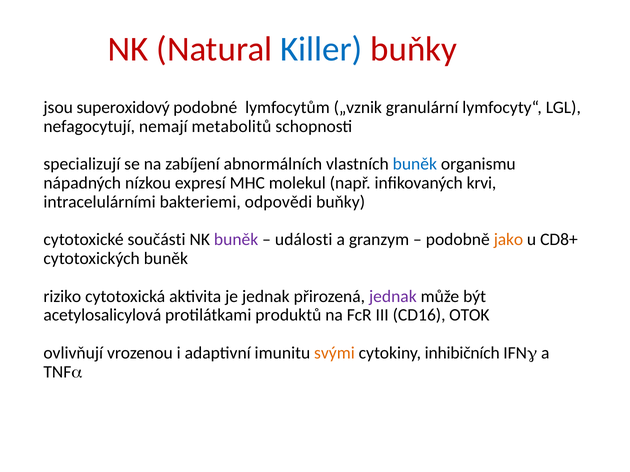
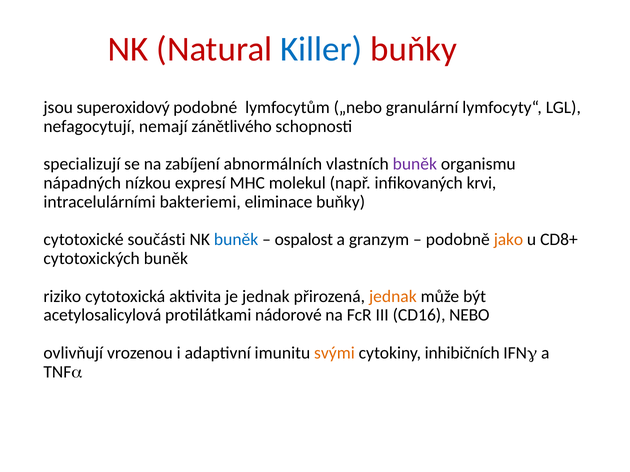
„vznik: „vznik -> „nebo (358, 108)
metabolitů: metabolitů -> zánětlivého (232, 127)
buněk colour: blue -> purple (415, 164)
odpovědi: odpovědi -> eliminace (279, 202)
buněk colour: purple -> blue (236, 240)
události: události -> ospalost (304, 240)
jednak colour: purple -> orange (393, 297)
produktů: produktů -> nádorové (288, 316)
OTOK: OTOK -> NEBO (469, 316)
